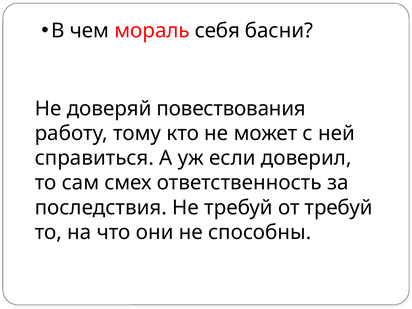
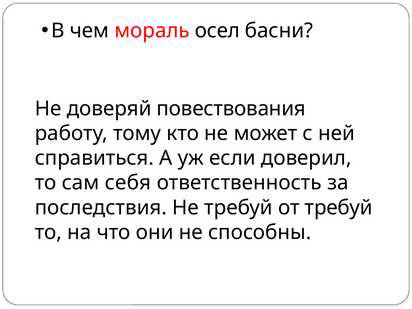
себя: себя -> осел (217, 31)
смех: смех -> себя (128, 183)
